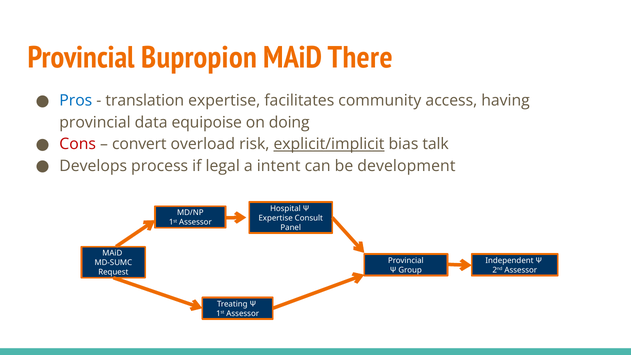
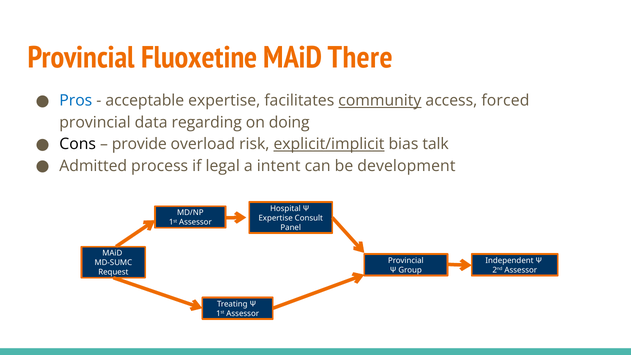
Bupropion: Bupropion -> Fluoxetine (199, 58)
translation: translation -> acceptable (145, 101)
community underline: none -> present (380, 101)
having: having -> forced (505, 101)
equipoise: equipoise -> regarding (207, 122)
Cons colour: red -> black (78, 144)
convert: convert -> provide (139, 144)
Develops: Develops -> Admitted (93, 166)
